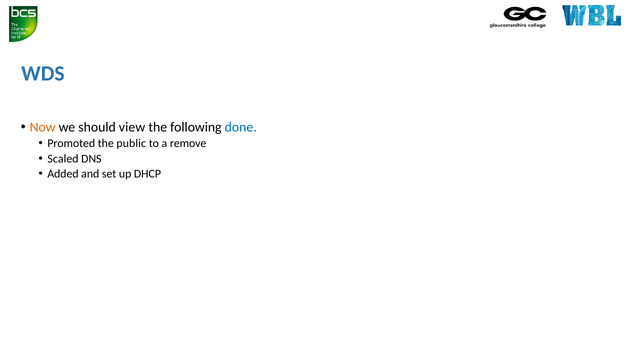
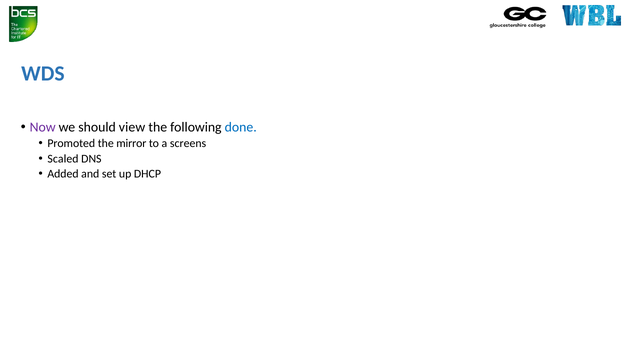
Now colour: orange -> purple (43, 127)
public: public -> mirror (131, 143)
remove: remove -> screens (188, 143)
